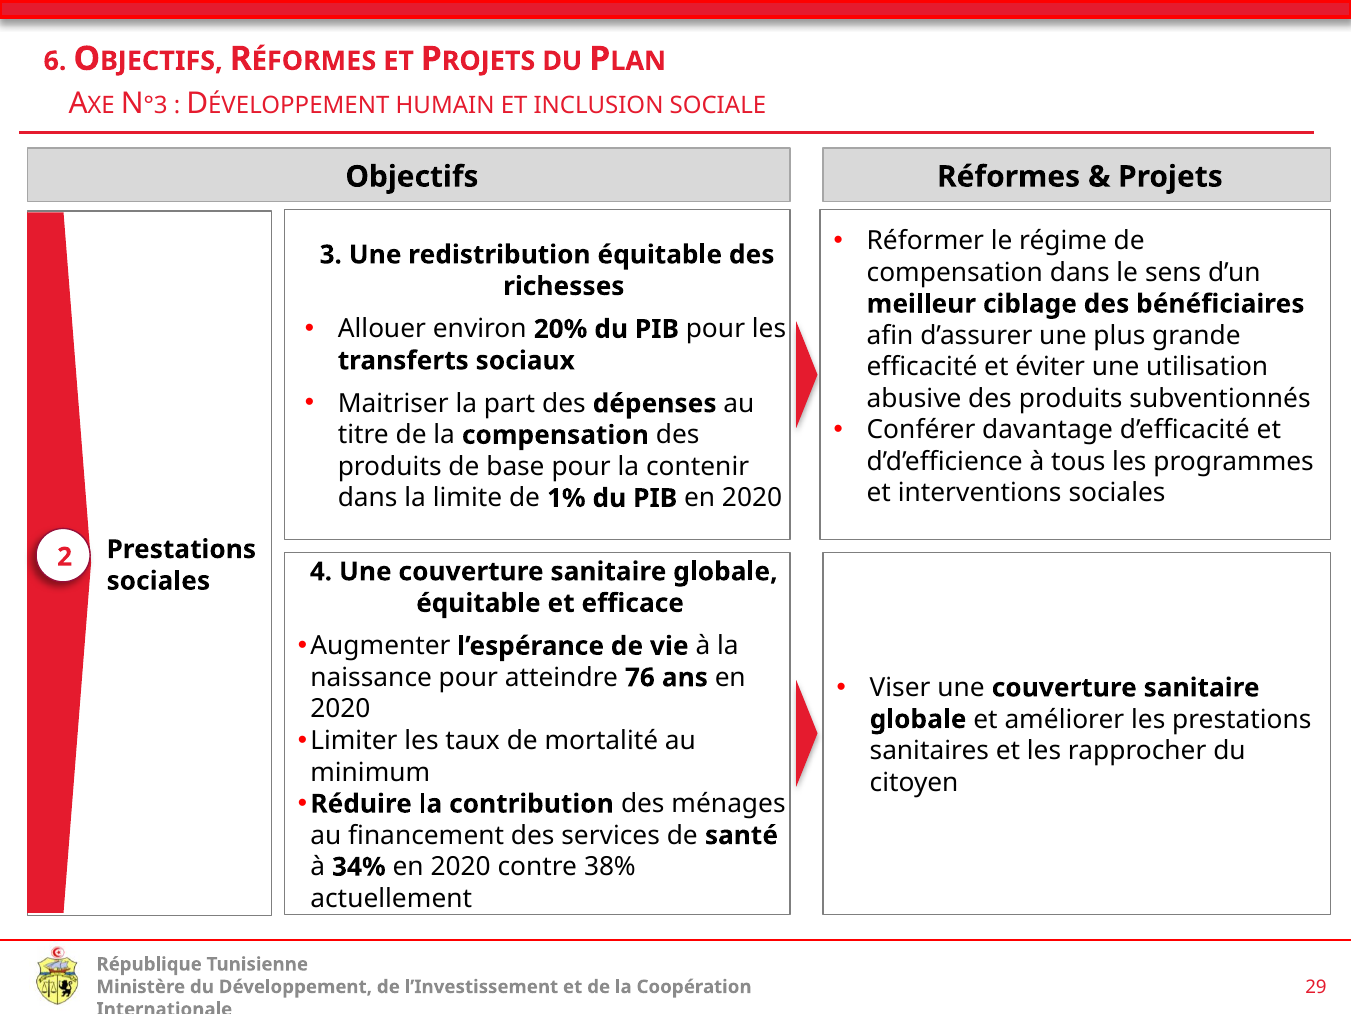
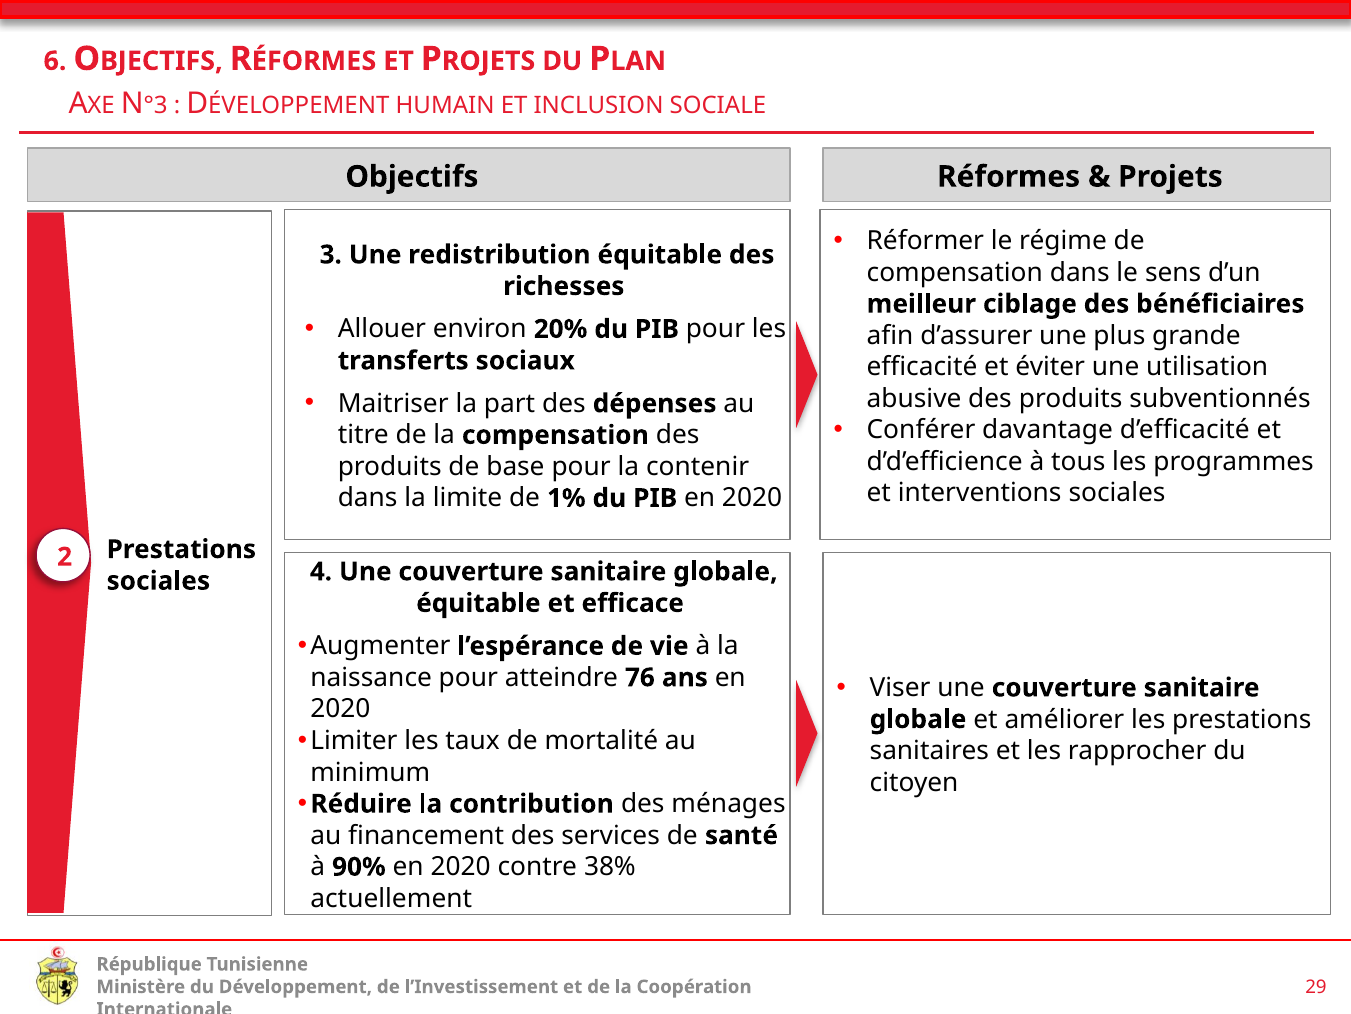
34%: 34% -> 90% (359, 866)
